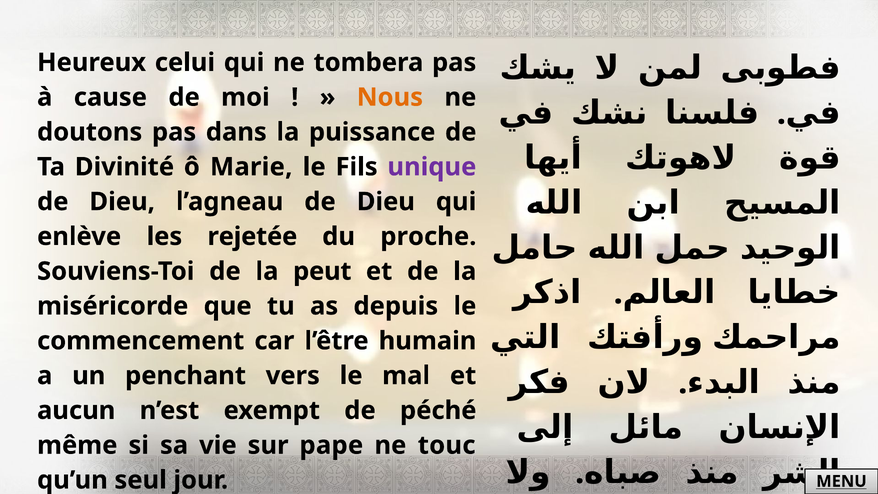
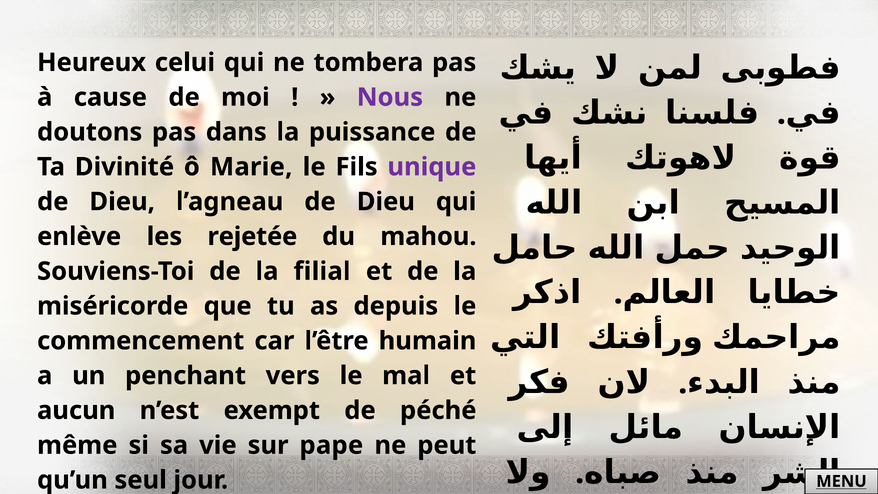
Nous colour: orange -> purple (390, 97)
proche: proche -> mahou (428, 236)
peut: peut -> filial (322, 271)
touc: touc -> peut (447, 445)
